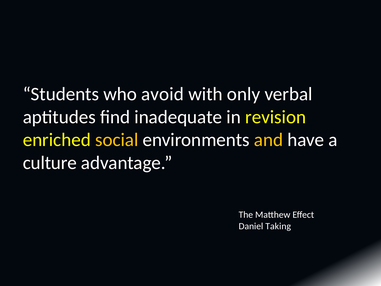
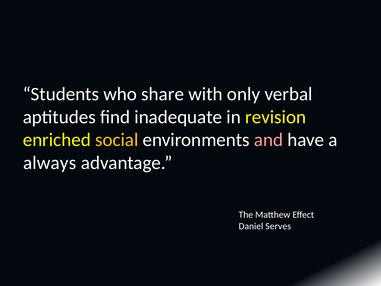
avoid: avoid -> share (163, 94)
and colour: yellow -> pink (268, 140)
culture: culture -> always (50, 163)
Taking: Taking -> Serves (278, 226)
